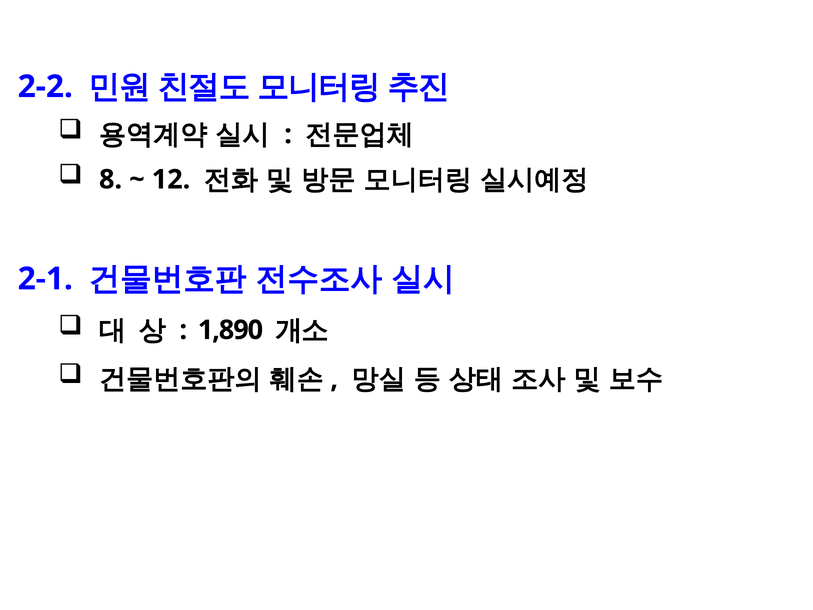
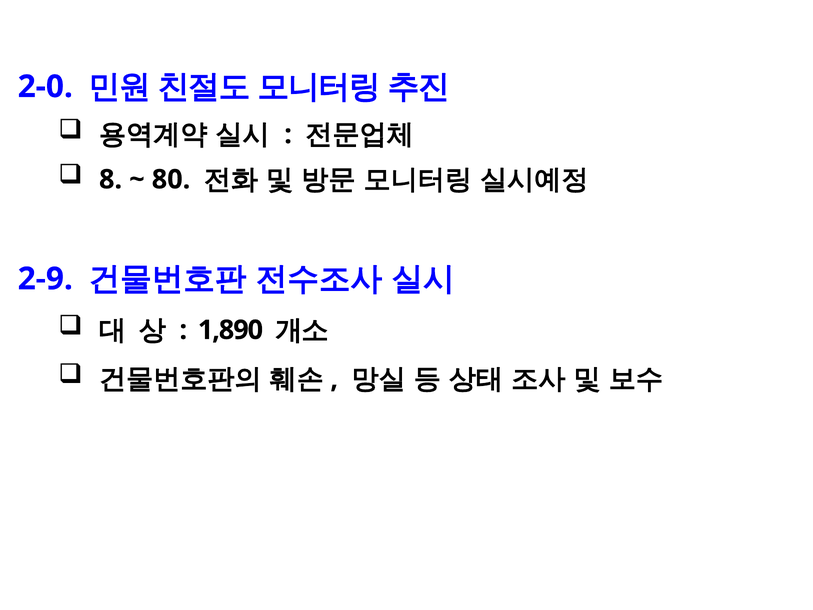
2-2: 2-2 -> 2-0 (45, 87)
12: 12 -> 80 (171, 179)
2-1: 2-1 -> 2-9 (45, 279)
